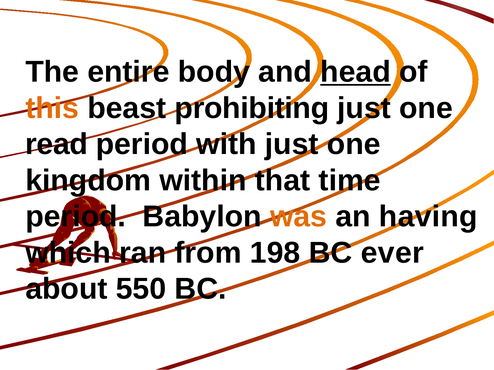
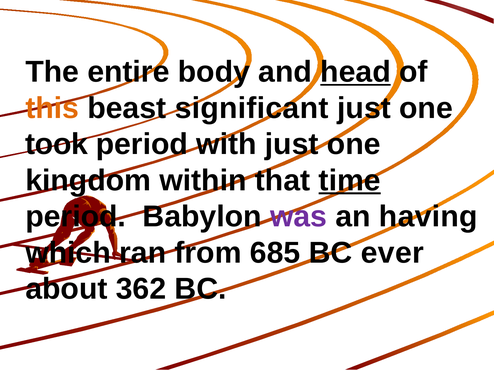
prohibiting: prohibiting -> significant (252, 108)
read: read -> took (57, 144)
time underline: none -> present (350, 181)
was colour: orange -> purple (299, 217)
198: 198 -> 685 (275, 253)
550: 550 -> 362 (141, 289)
